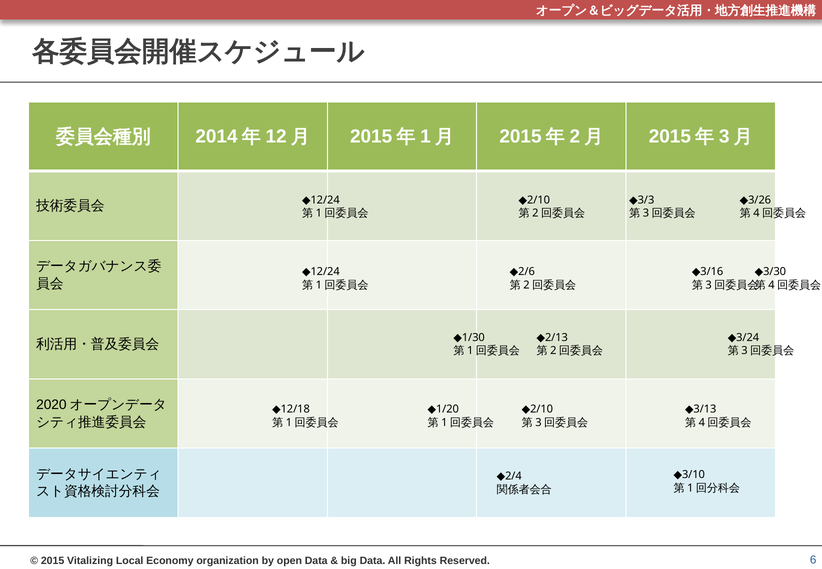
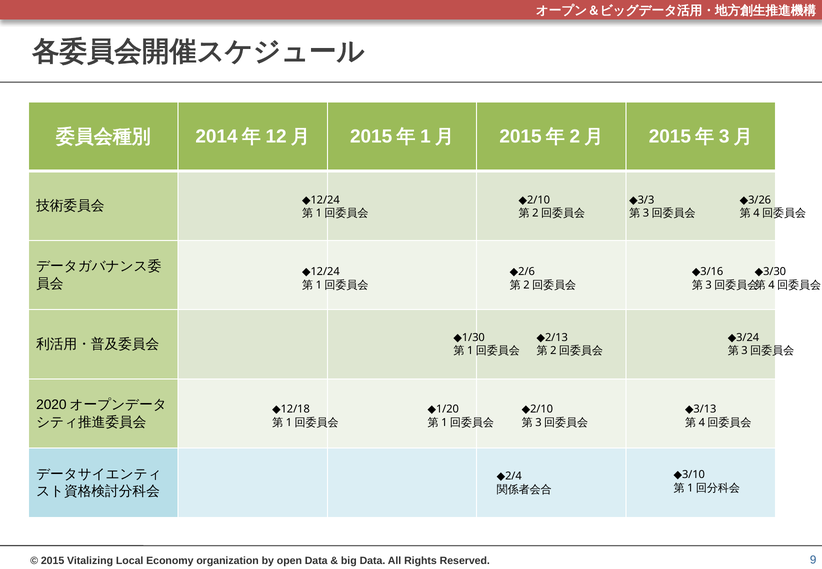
6: 6 -> 9 (813, 560)
